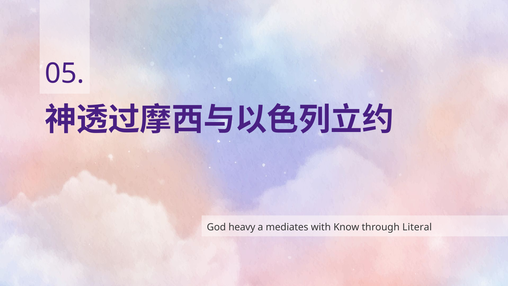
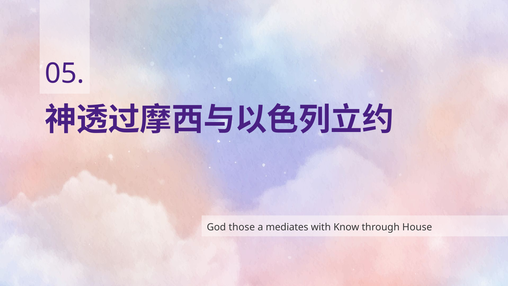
heavy: heavy -> those (242, 227)
Literal: Literal -> House (417, 227)
